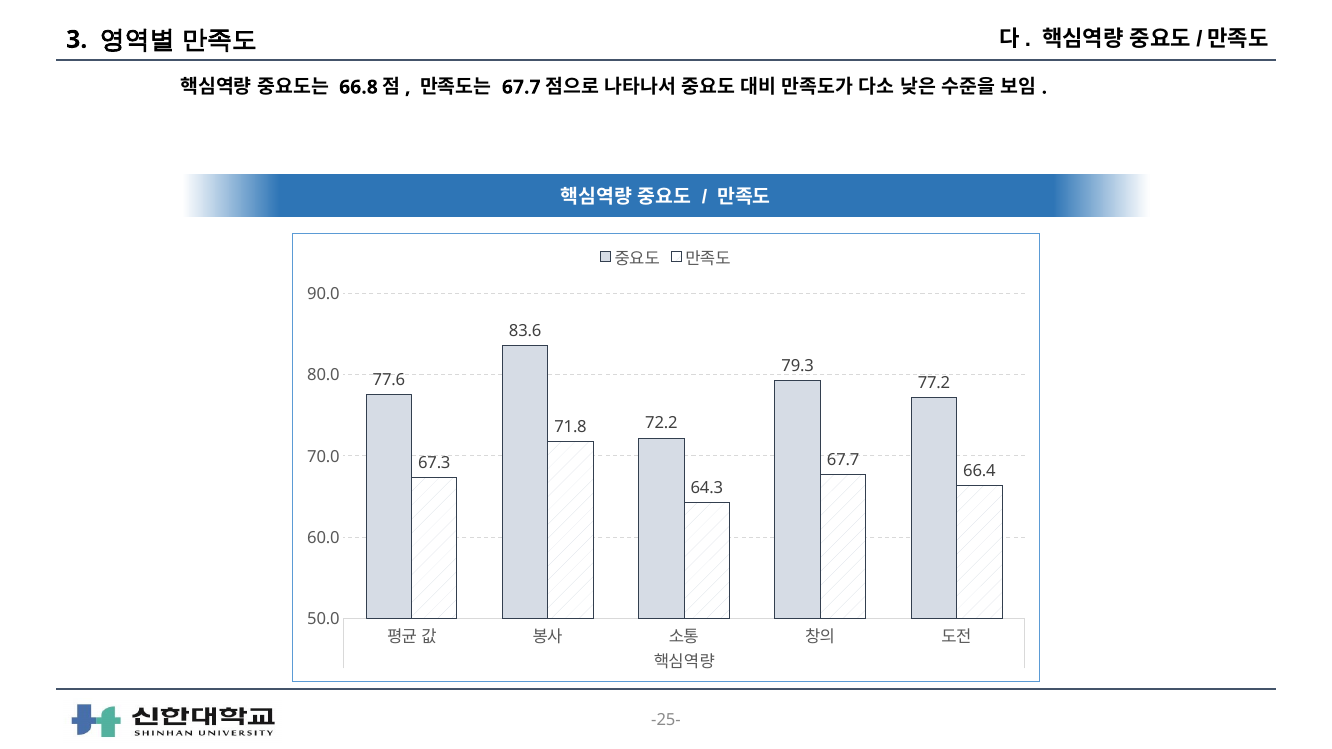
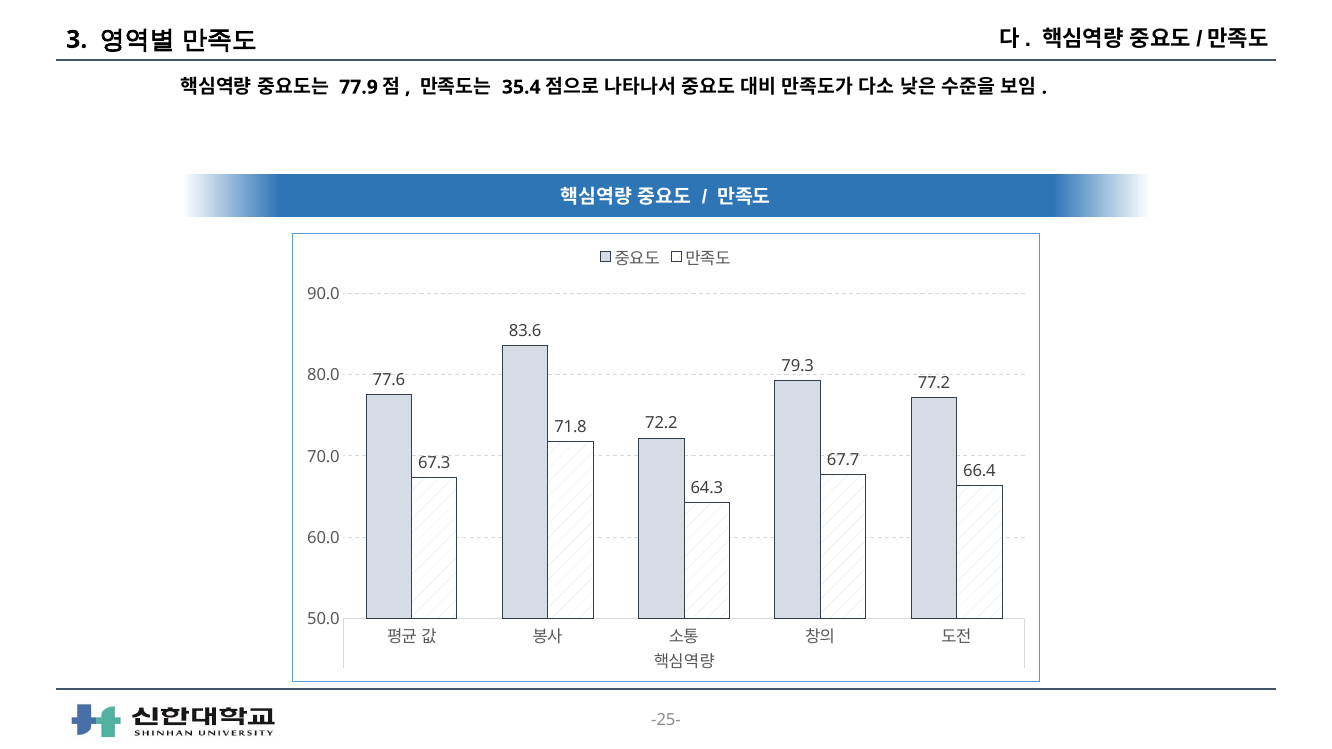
66.8: 66.8 -> 77.9 (358, 87)
67.7: 67.7 -> 35.4 (521, 87)
